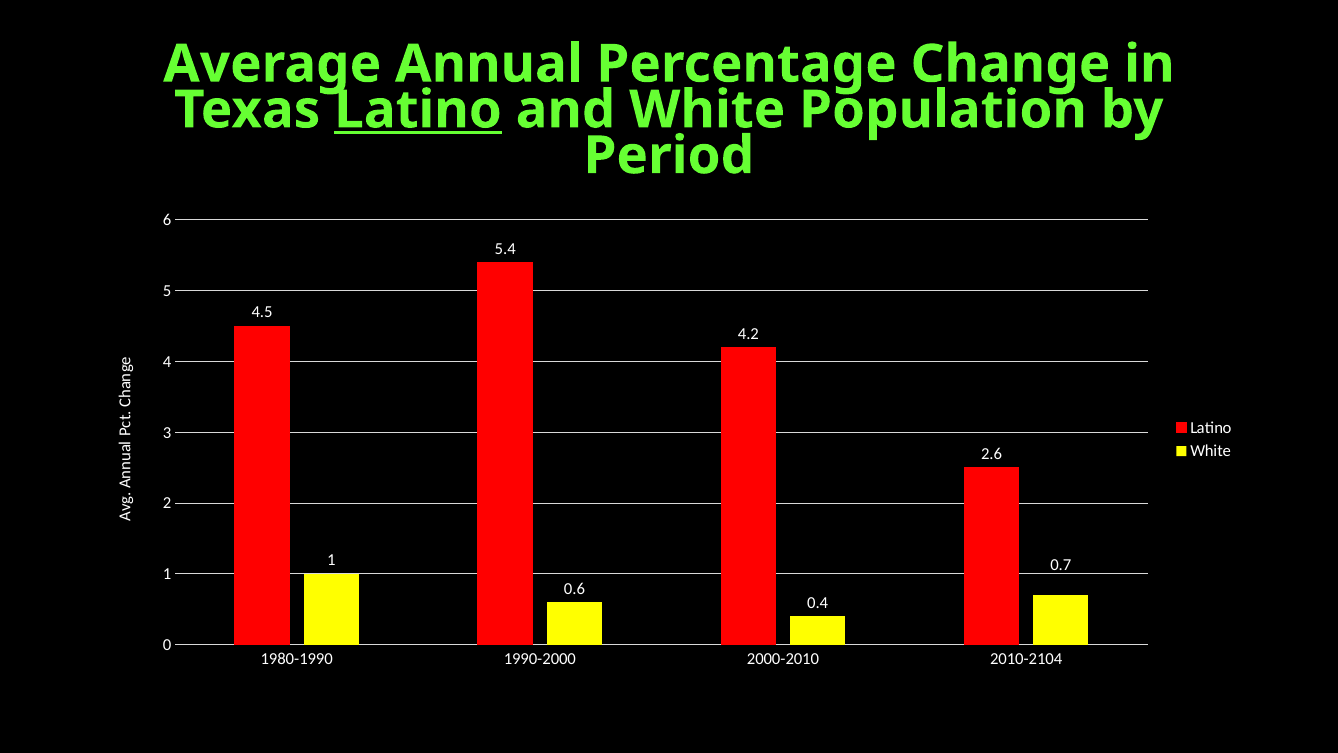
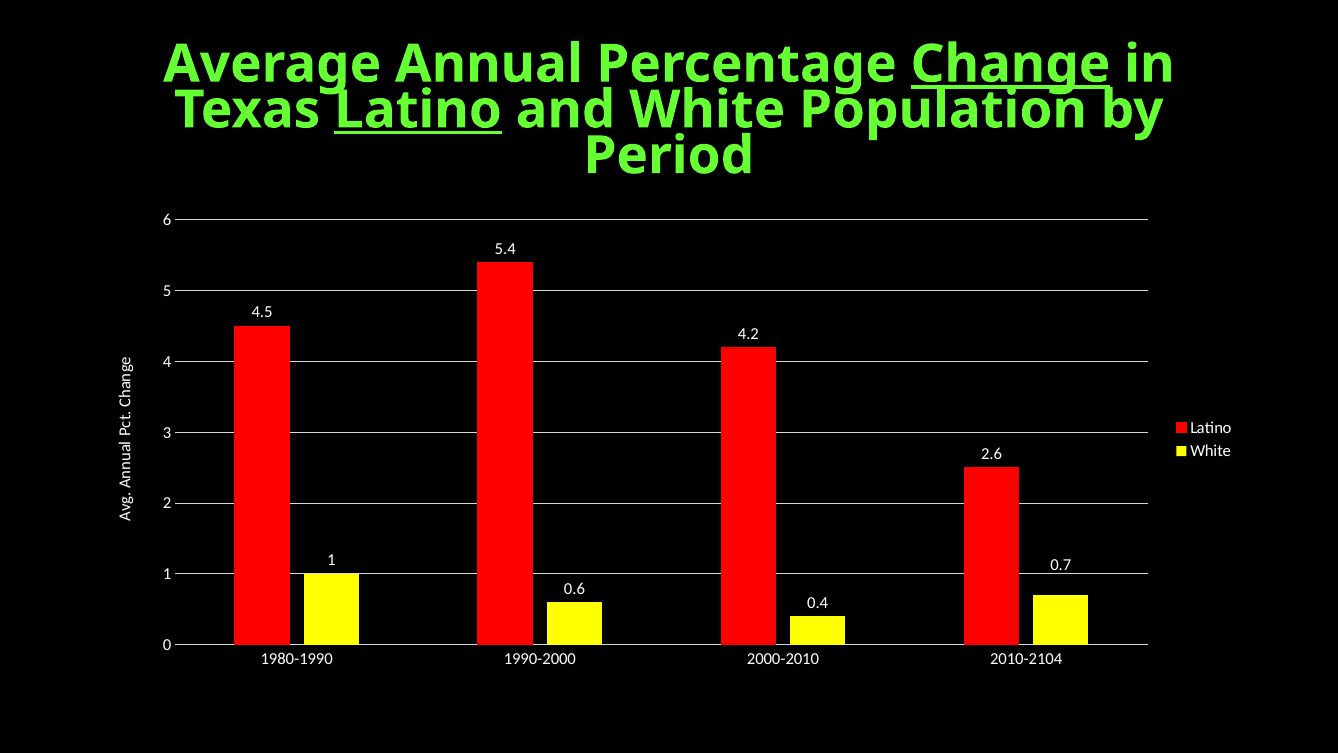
Change underline: none -> present (1010, 64)
